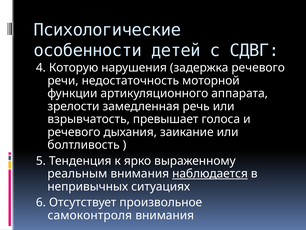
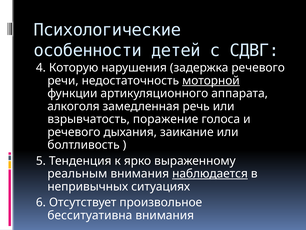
моторной underline: none -> present (211, 80)
зрелости: зрелости -> алкоголя (73, 106)
превышает: превышает -> поражение (166, 119)
самоконтроля: самоконтроля -> бесситуативна (90, 215)
